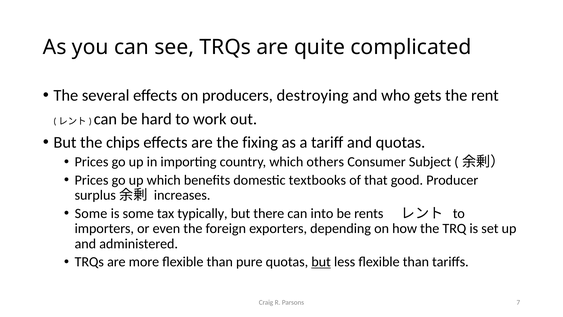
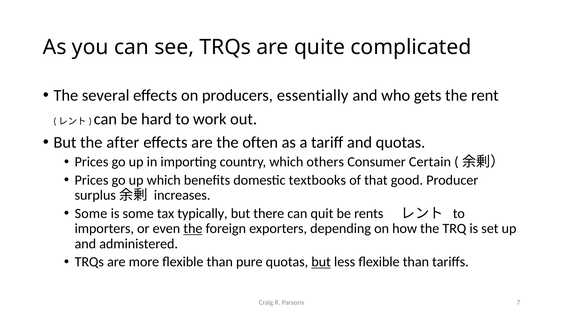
destroying: destroying -> essentially (313, 95)
chips: chips -> after (123, 142)
fixing: fixing -> often (260, 142)
Subject: Subject -> Certain (430, 162)
into: into -> quit (322, 213)
the underline: none -> present (193, 228)
